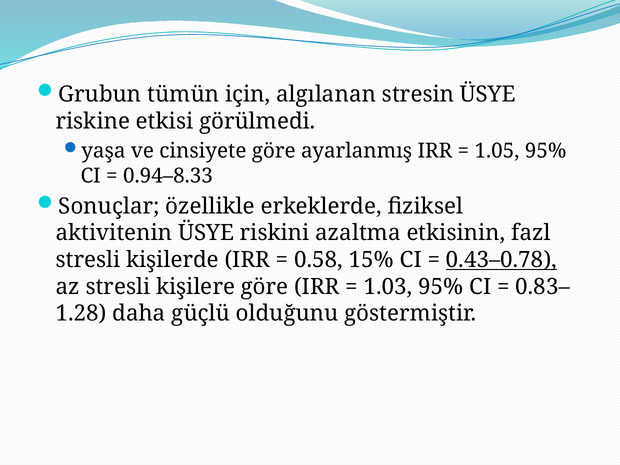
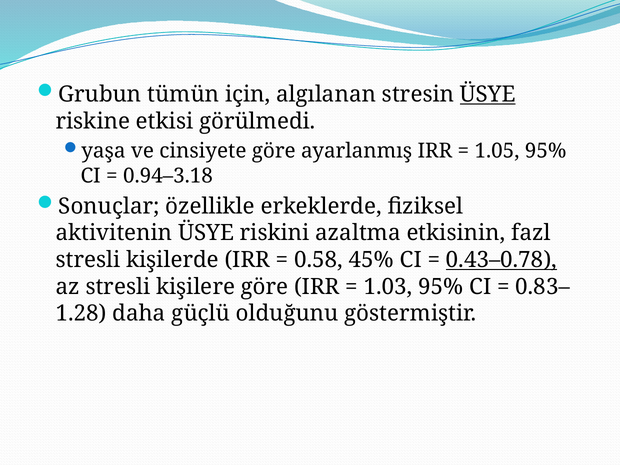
ÜSYE underline: none -> present (488, 94)
0.94–8.33: 0.94–8.33 -> 0.94–3.18 (168, 176)
15%: 15% -> 45% (371, 260)
